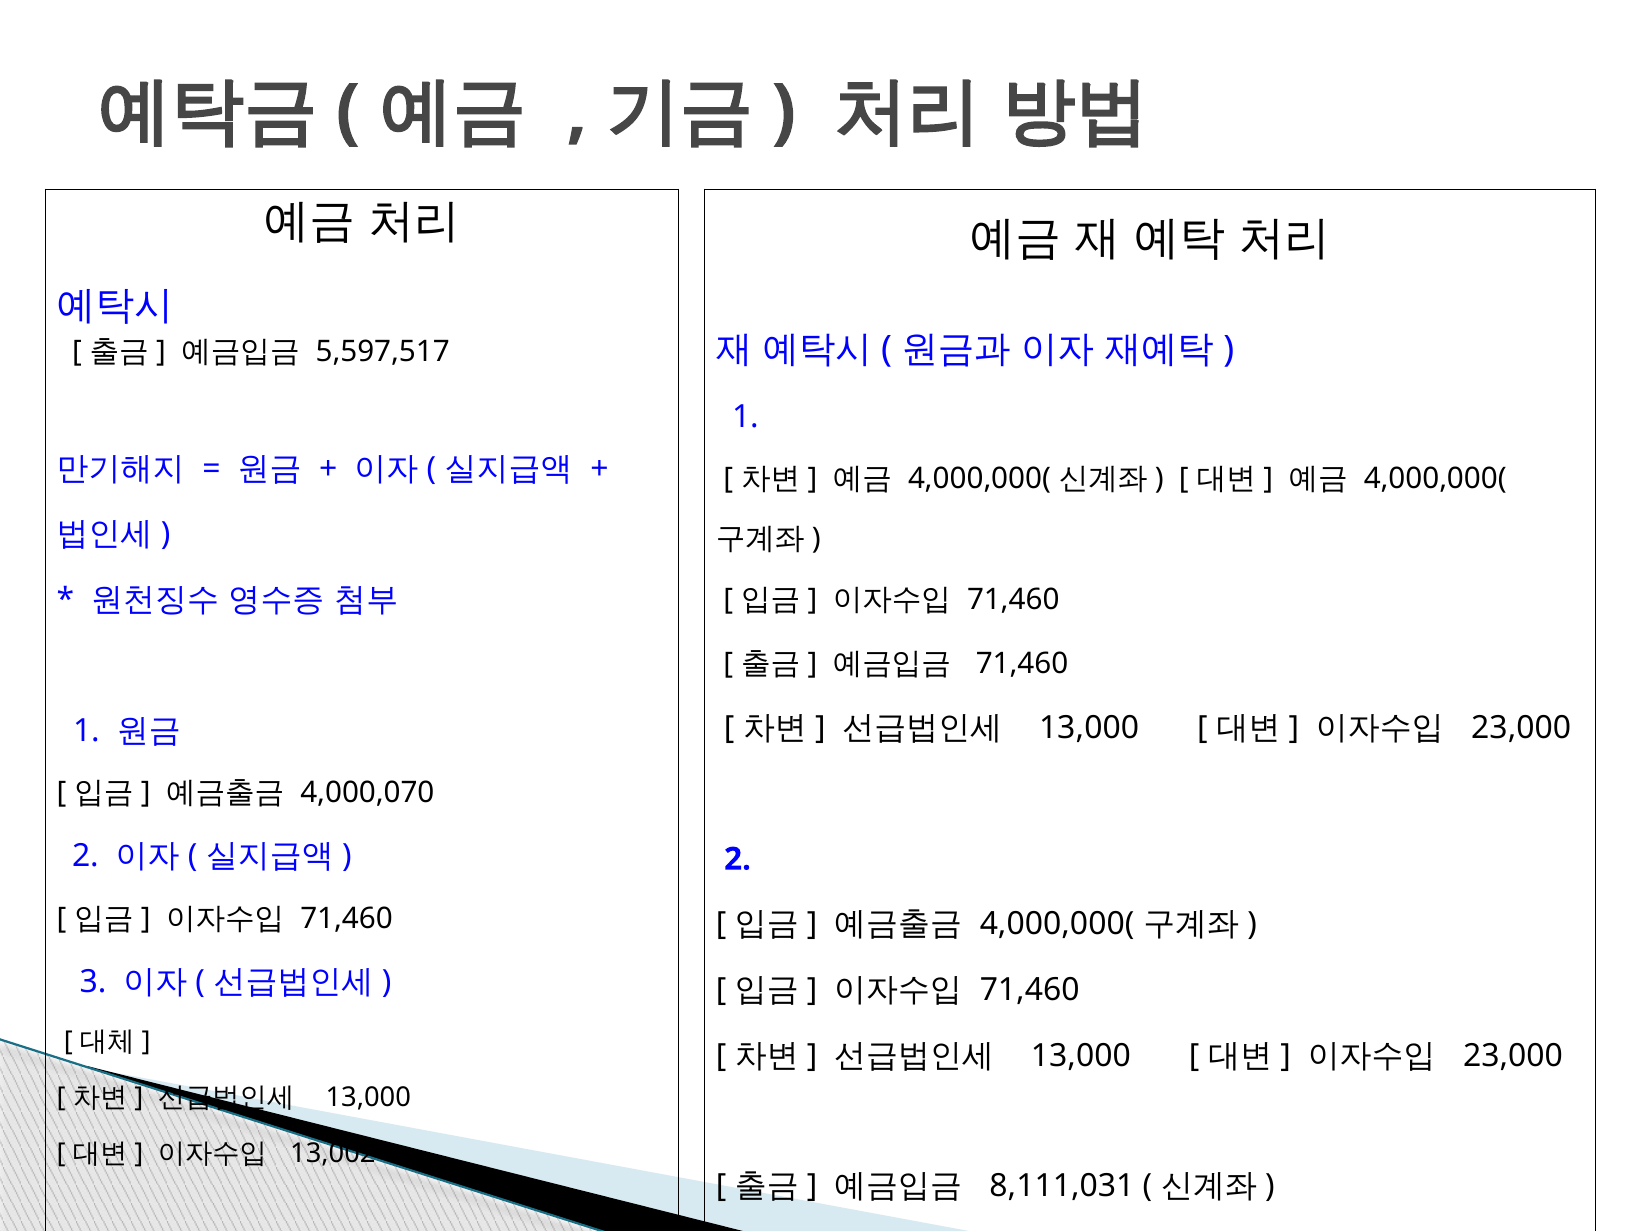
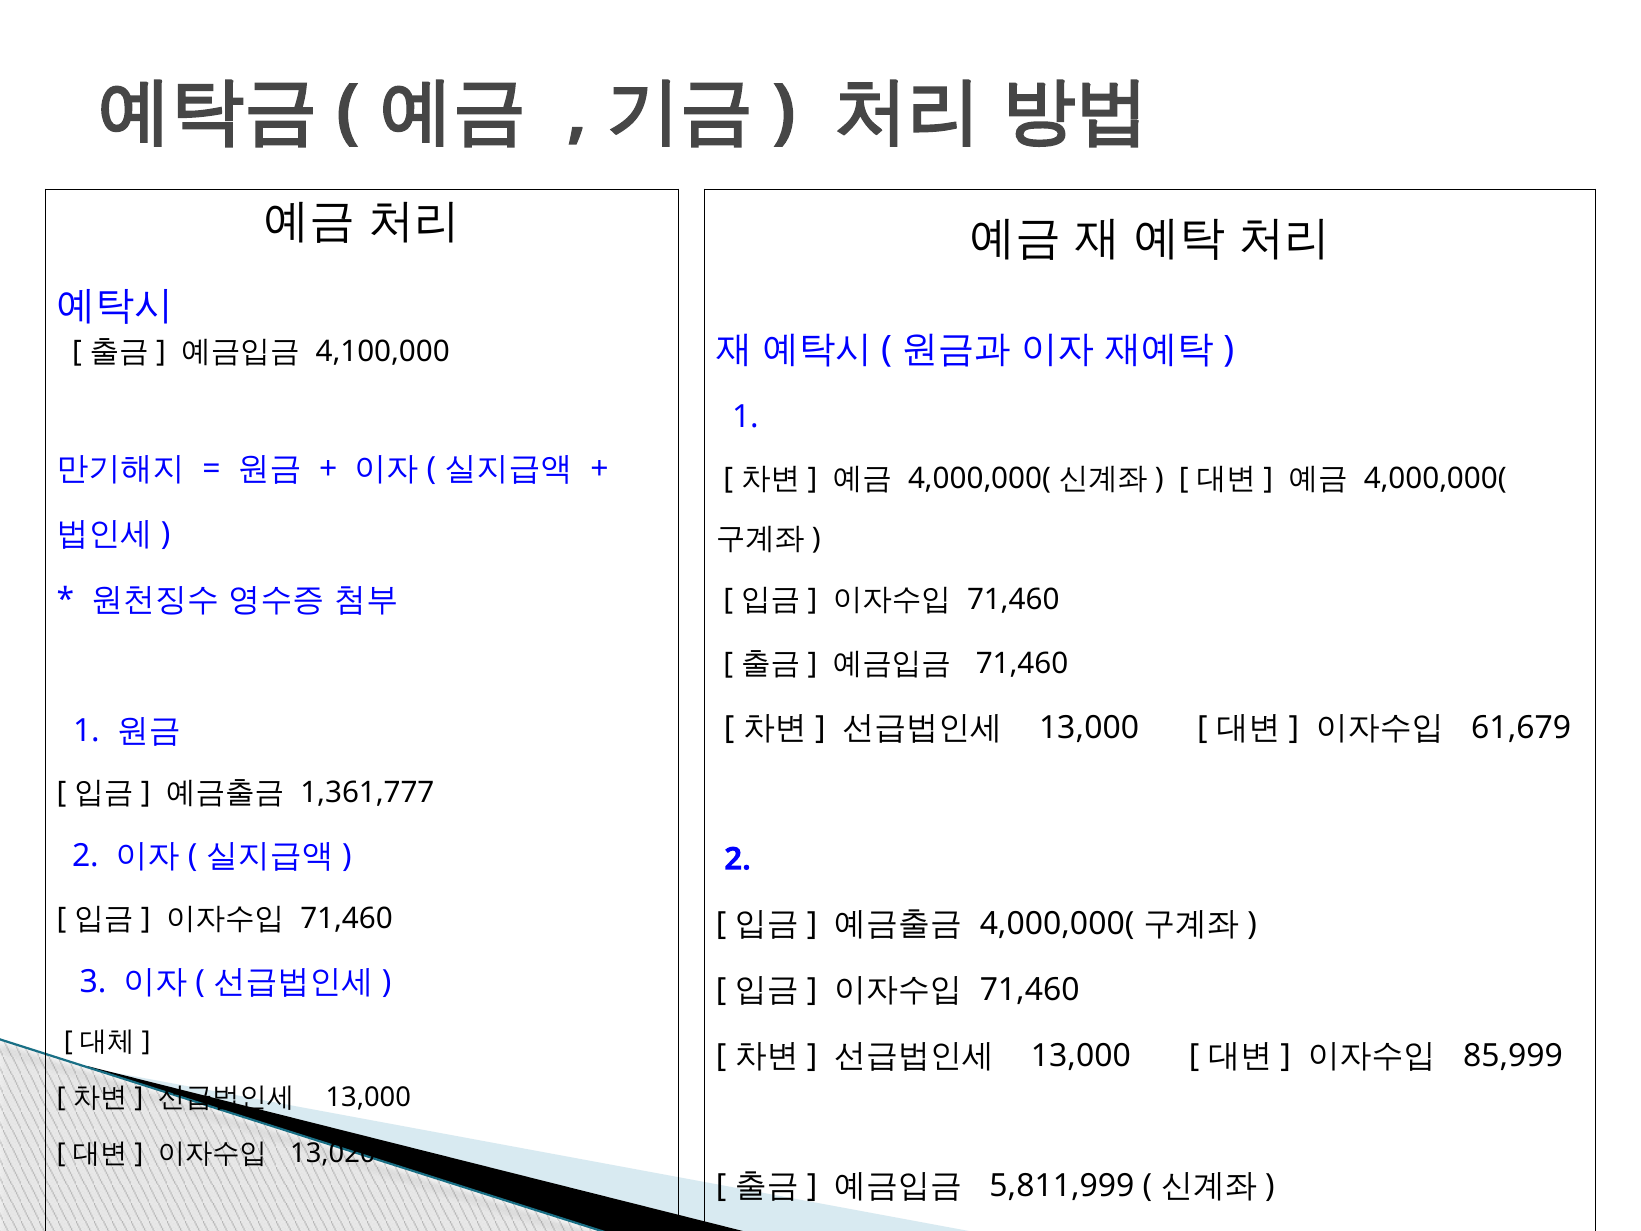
5,597,517: 5,597,517 -> 4,100,000 (383, 351)
23,000: 23,000 -> 61,679 (1521, 728)
4,000,070: 4,000,070 -> 1,361,777 (367, 792)
23,000: 23,000 -> 85,999 (1513, 1055)
13,002: 13,002 -> 13,020 (333, 1154)
8,111,031: 8,111,031 -> 5,811,999 (1062, 1186)
